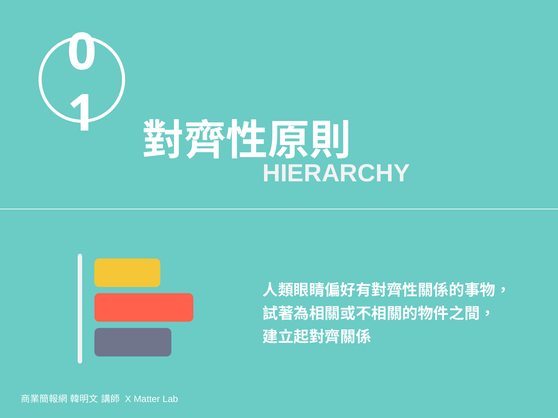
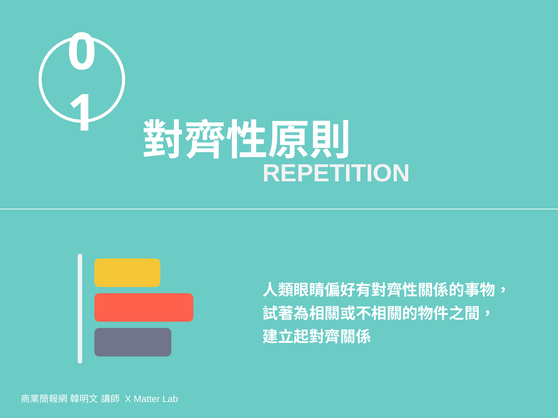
HIERARCHY: HIERARCHY -> REPETITION (336, 174)
